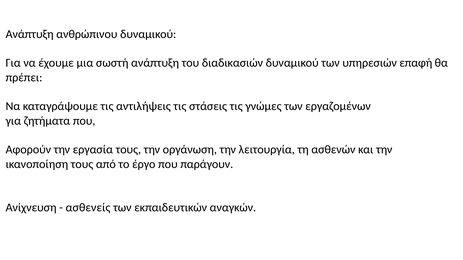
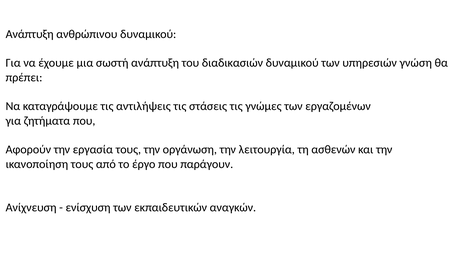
επαφή: επαφή -> γνώση (416, 63)
ασθενείς: ασθενείς -> ενίσχυση (88, 208)
